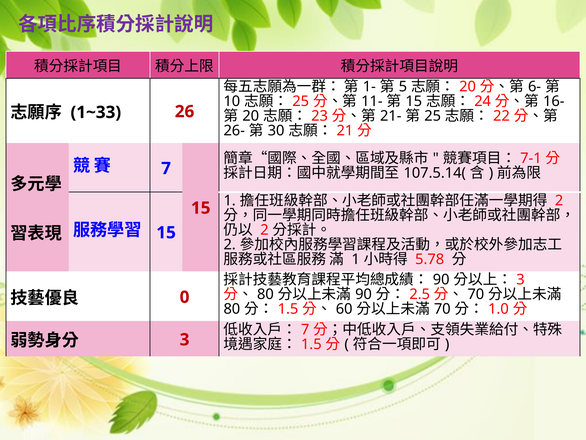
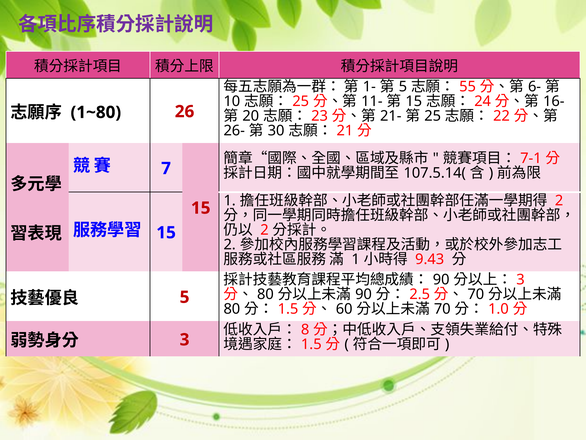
20: 20 -> 55 (468, 87)
1~33: 1~33 -> 1~80 (96, 112)
5.78: 5.78 -> 9.43 (430, 259)
0: 0 -> 5 (185, 297)
7: 7 -> 8 (305, 329)
